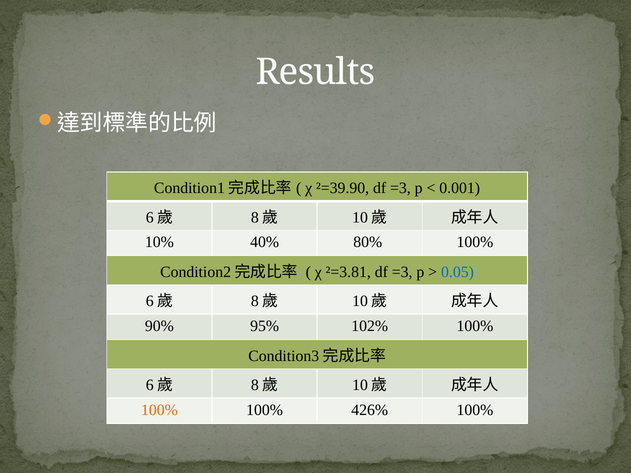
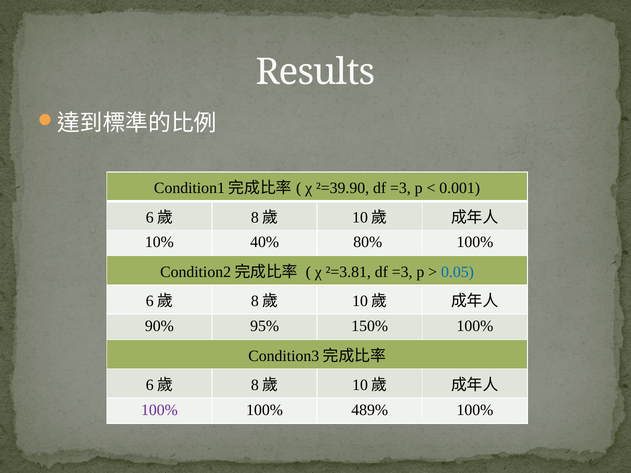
102%: 102% -> 150% (370, 326)
100% colour: orange -> purple (159, 410)
426%: 426% -> 489% (370, 410)
